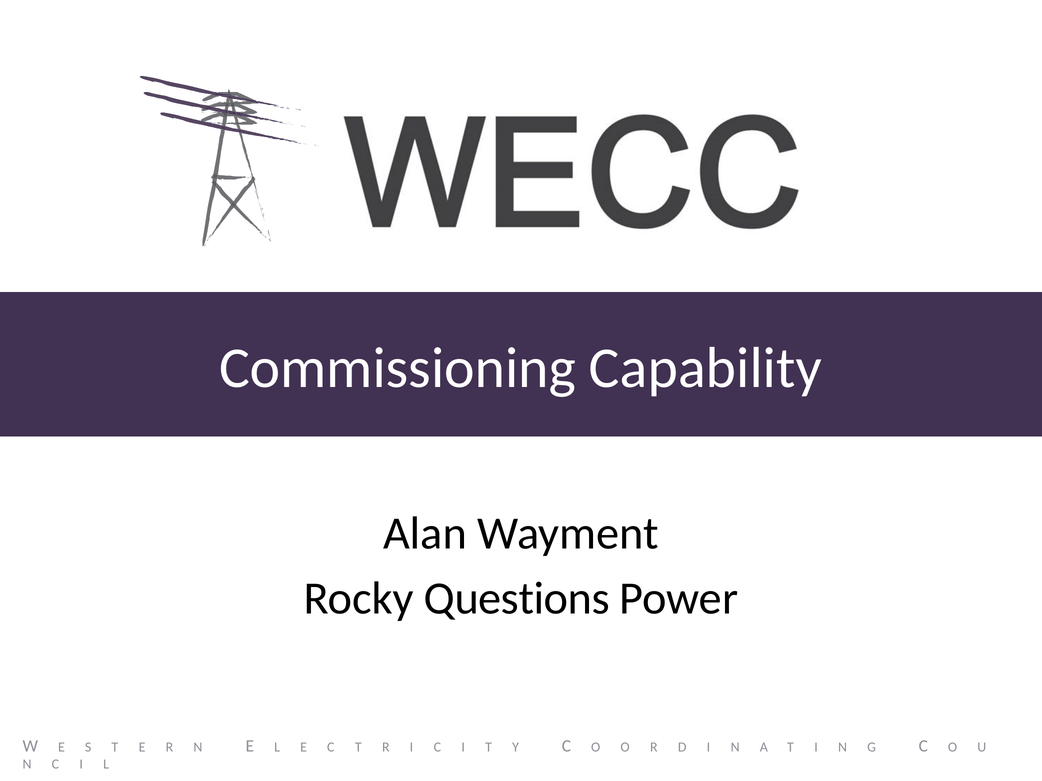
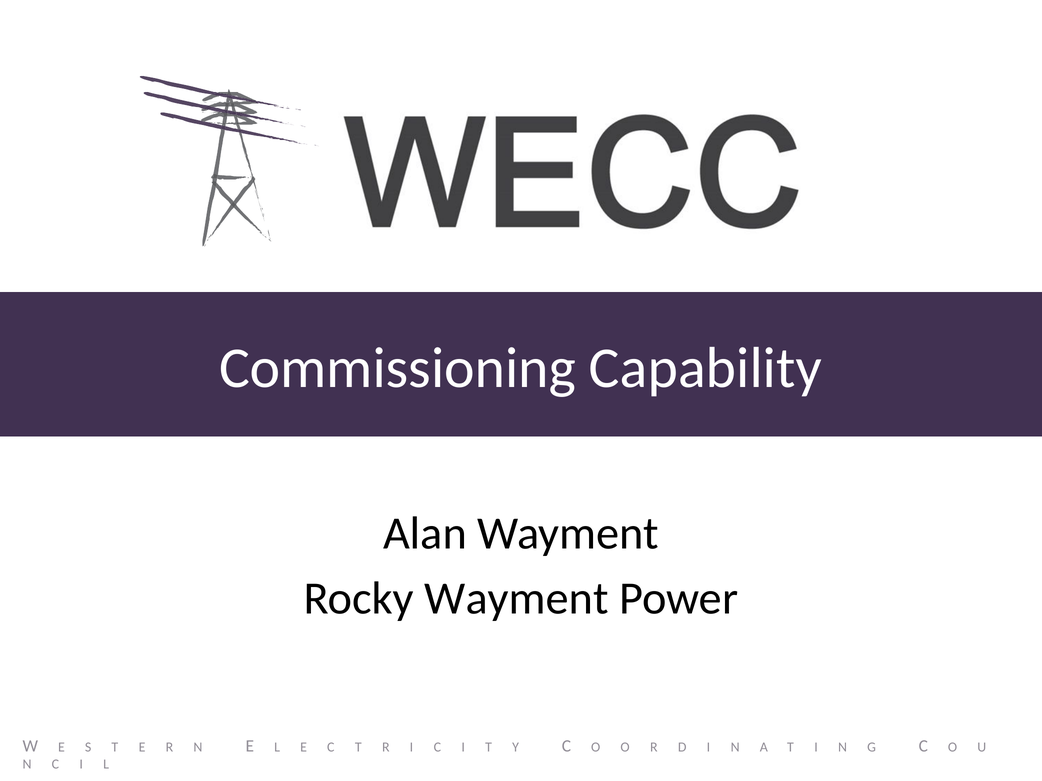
Rocky Questions: Questions -> Wayment (517, 599)
